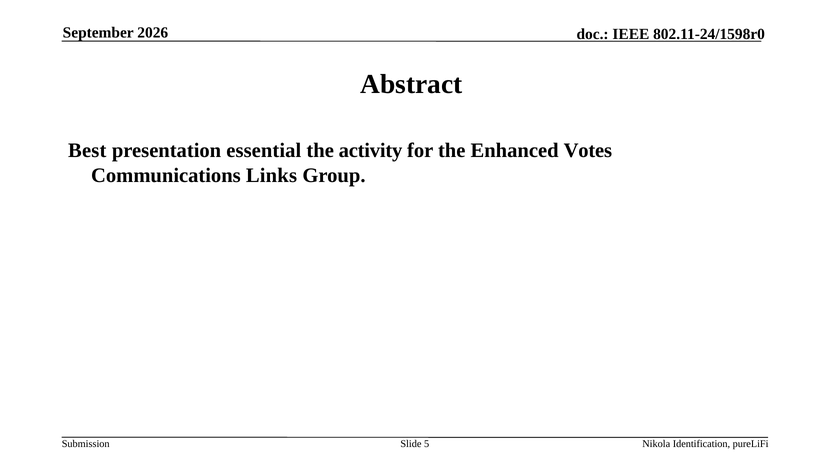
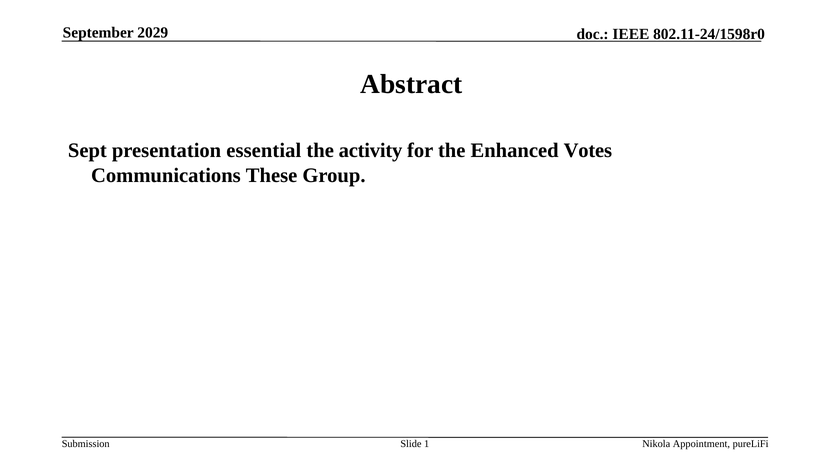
2026: 2026 -> 2029 (153, 33)
Best: Best -> Sept (87, 151)
Links: Links -> These (272, 175)
5: 5 -> 1 (427, 444)
Identification: Identification -> Appointment (701, 444)
